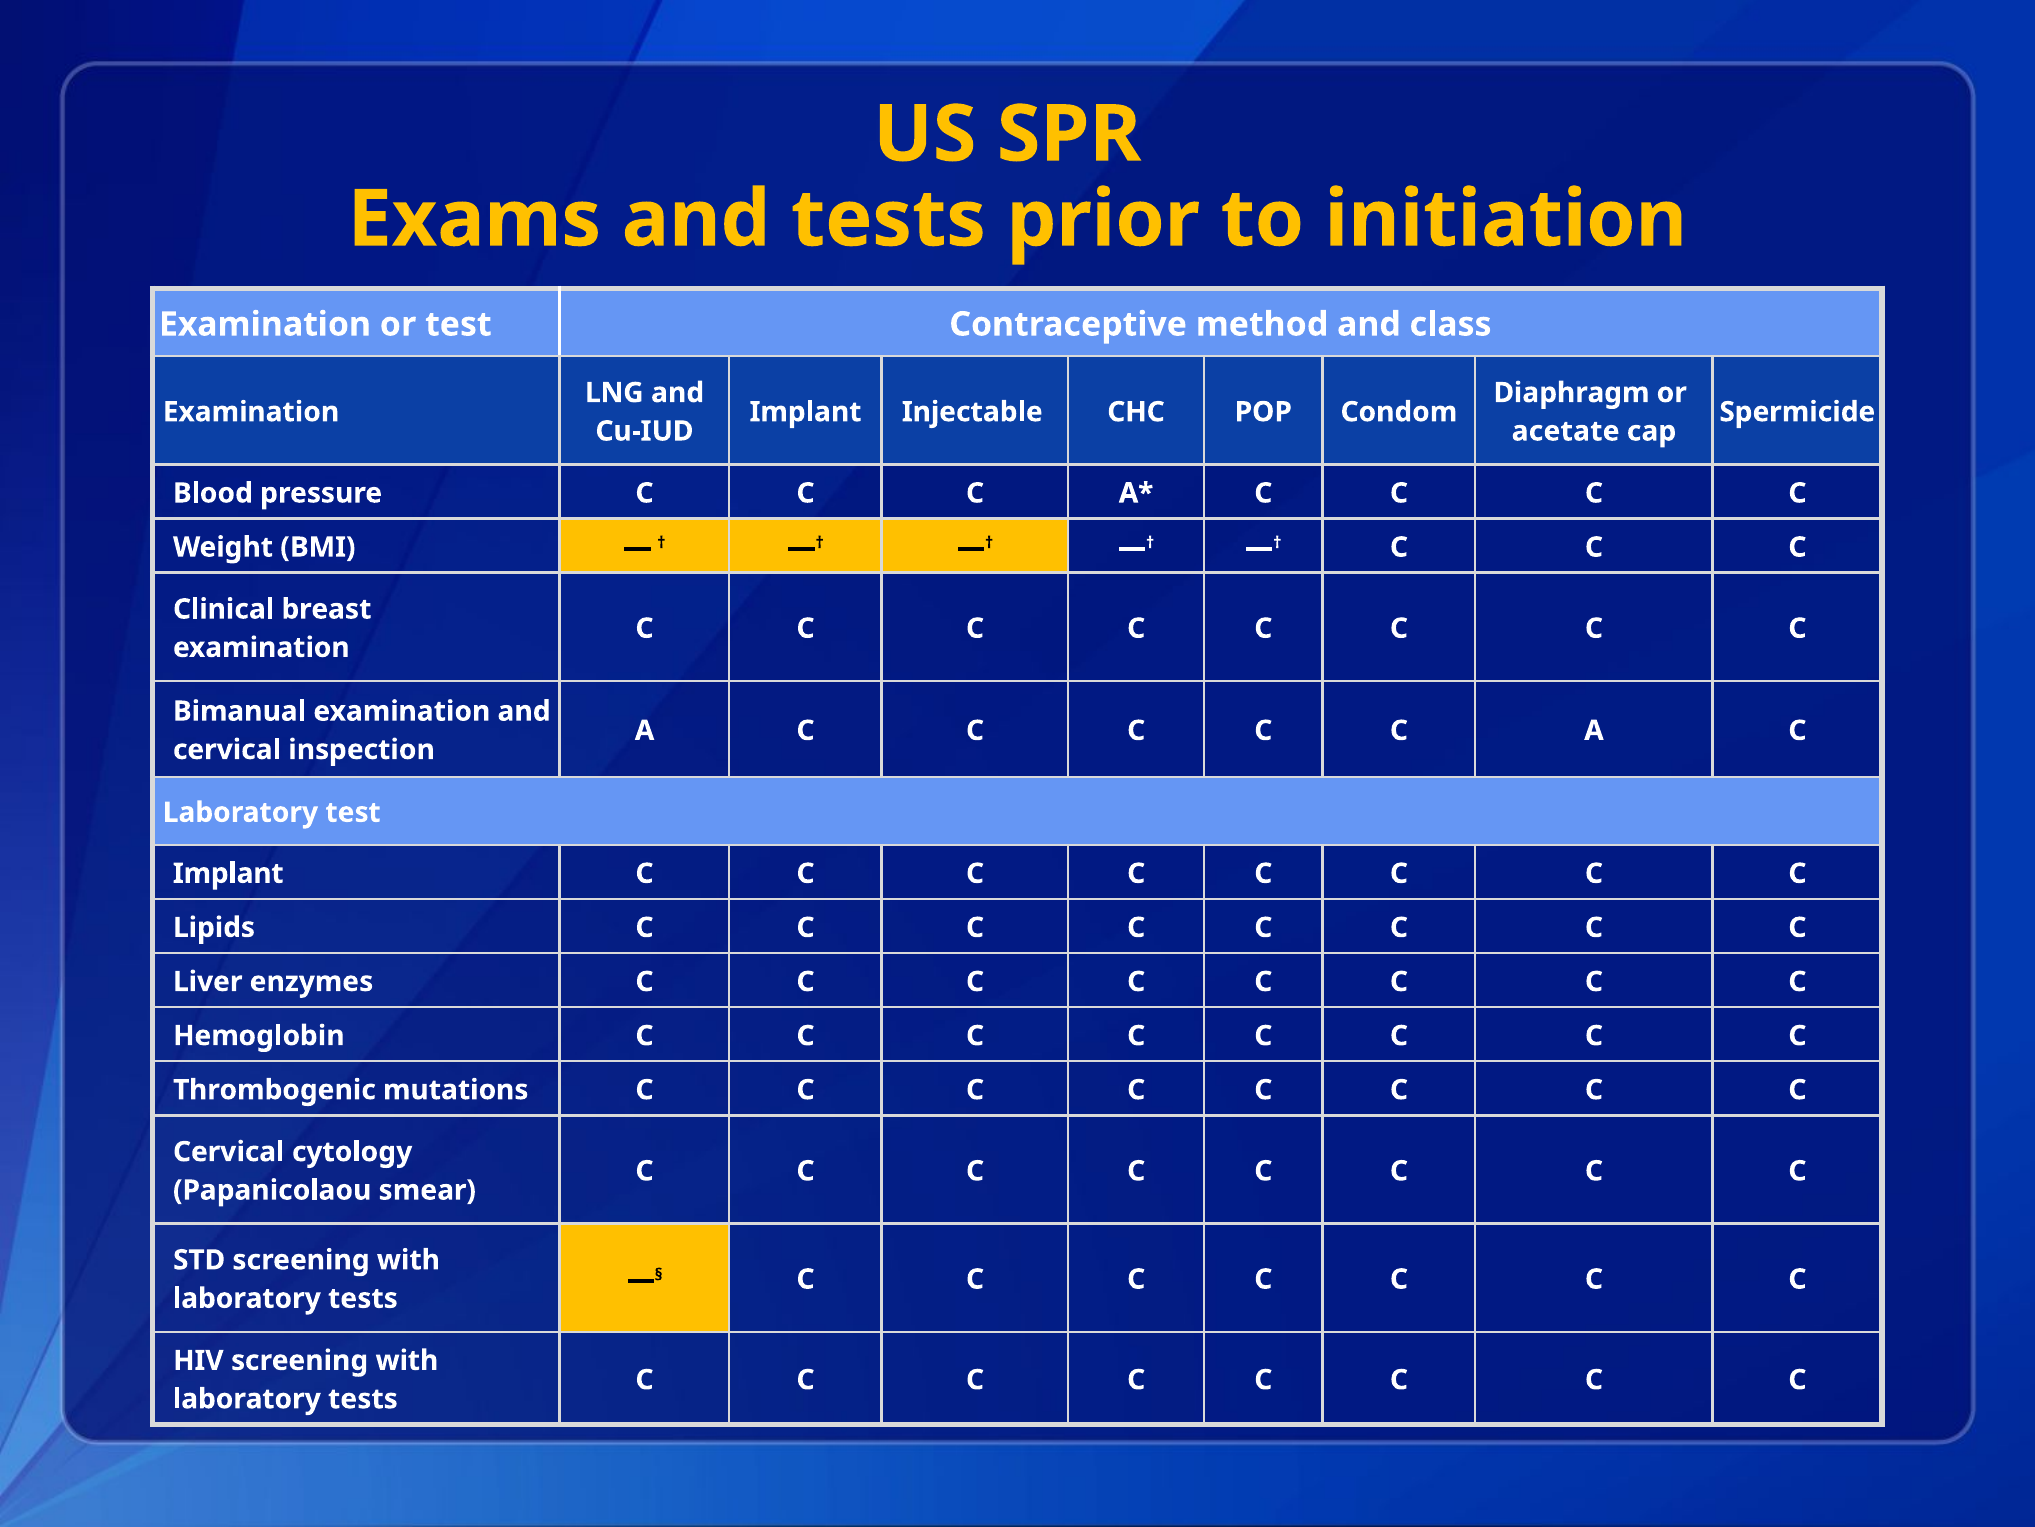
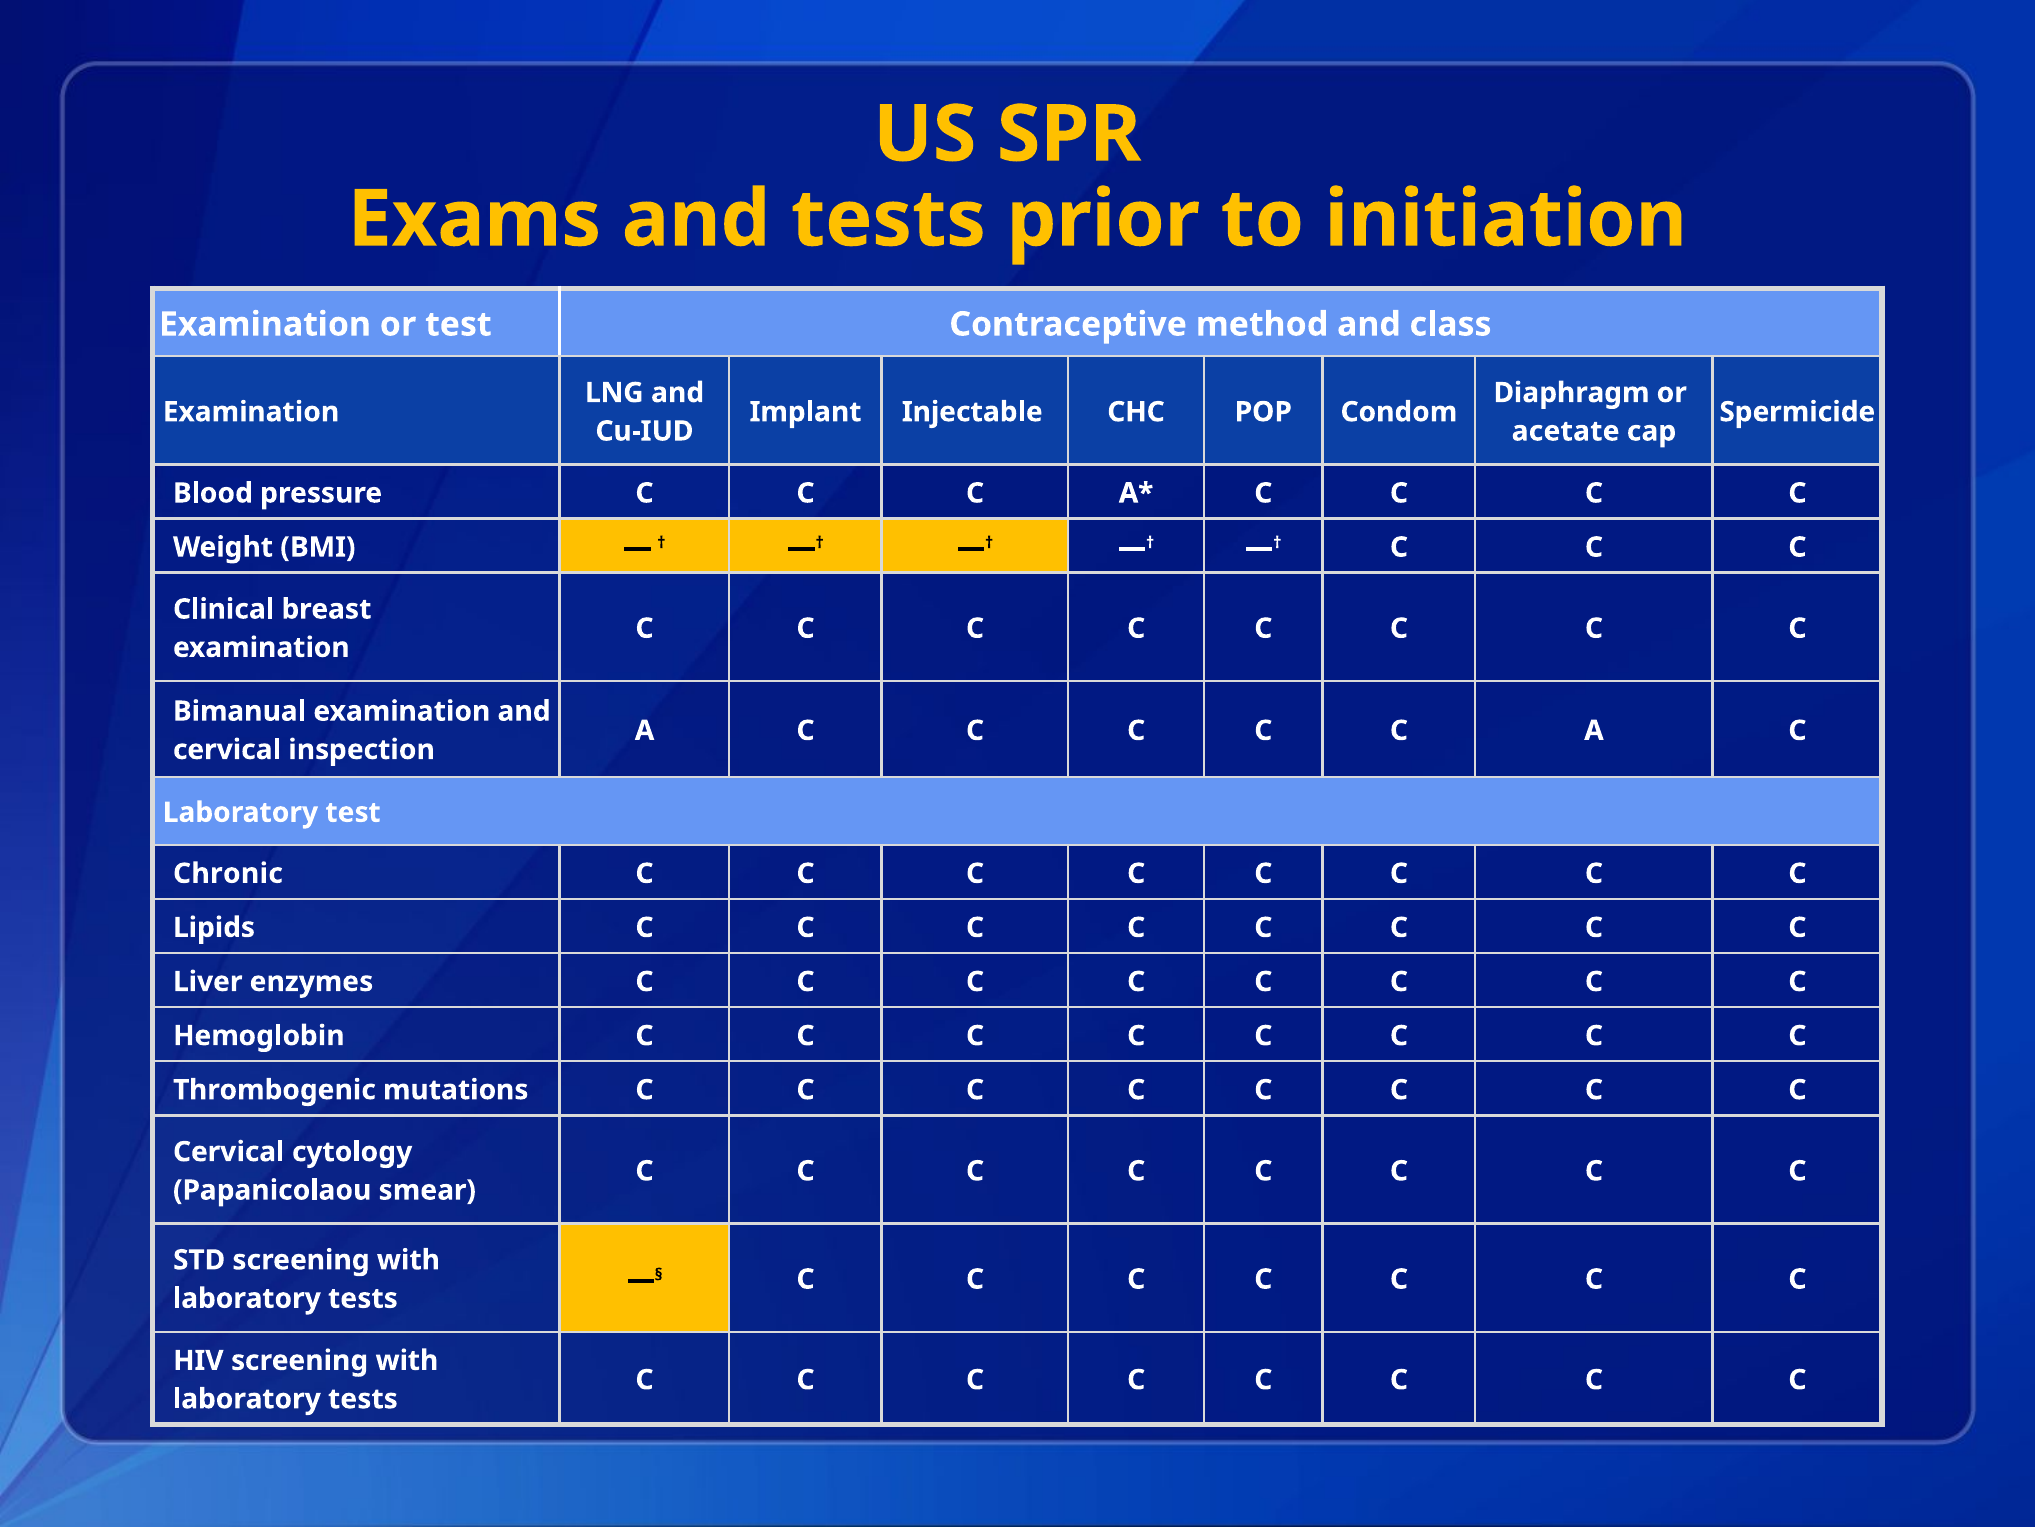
Implant: Implant -> Chronic (228, 873)
